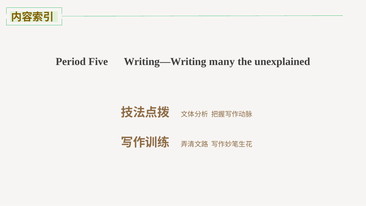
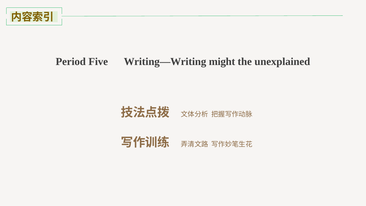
many: many -> might (222, 62)
